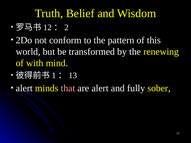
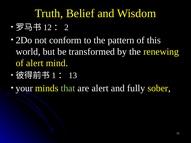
of with: with -> alert (35, 63)
alert: alert -> your (24, 88)
that colour: pink -> light green (68, 88)
